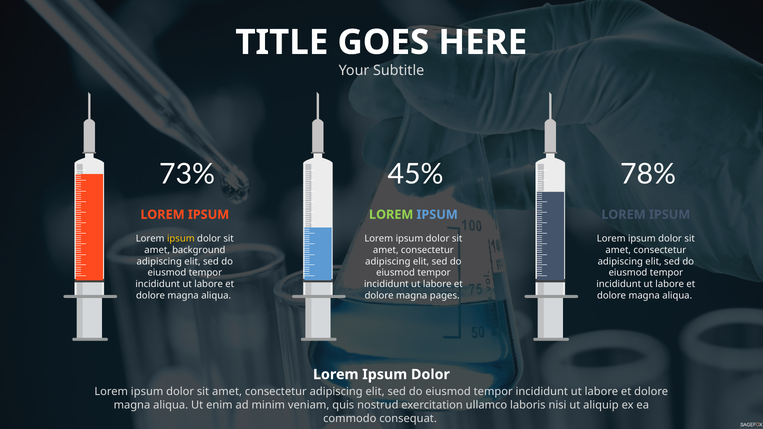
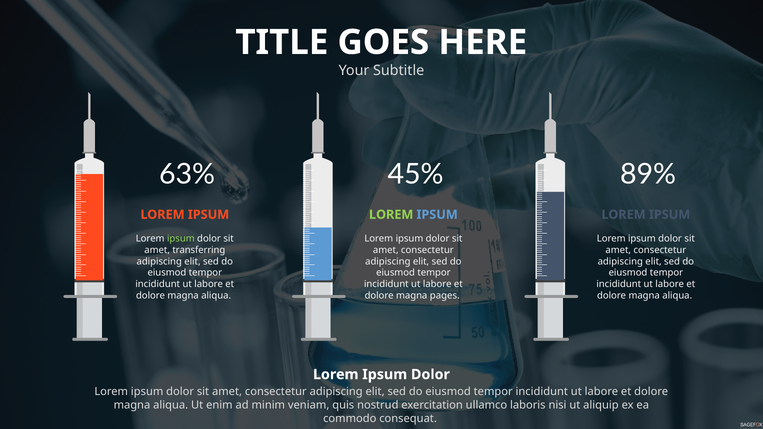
73%: 73% -> 63% (187, 174)
78%: 78% -> 89% (648, 174)
ipsum colour: yellow -> light green (181, 239)
background: background -> transferring (199, 250)
